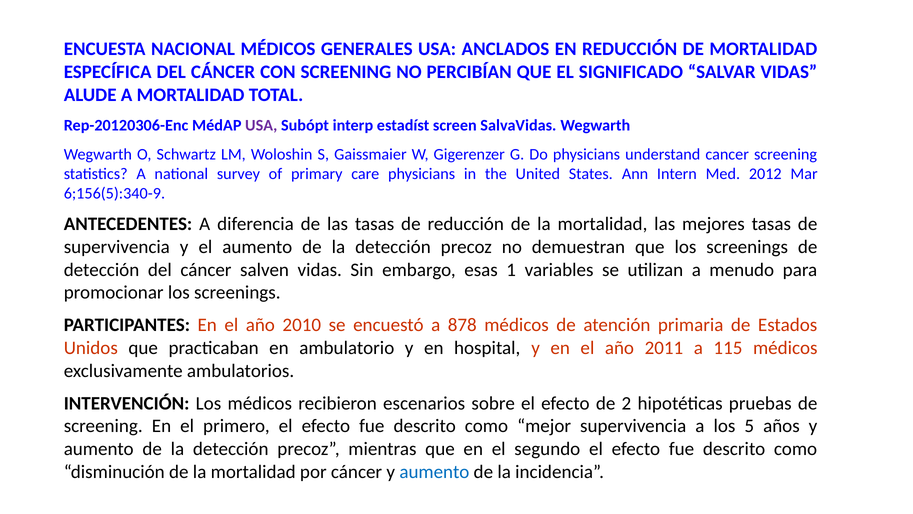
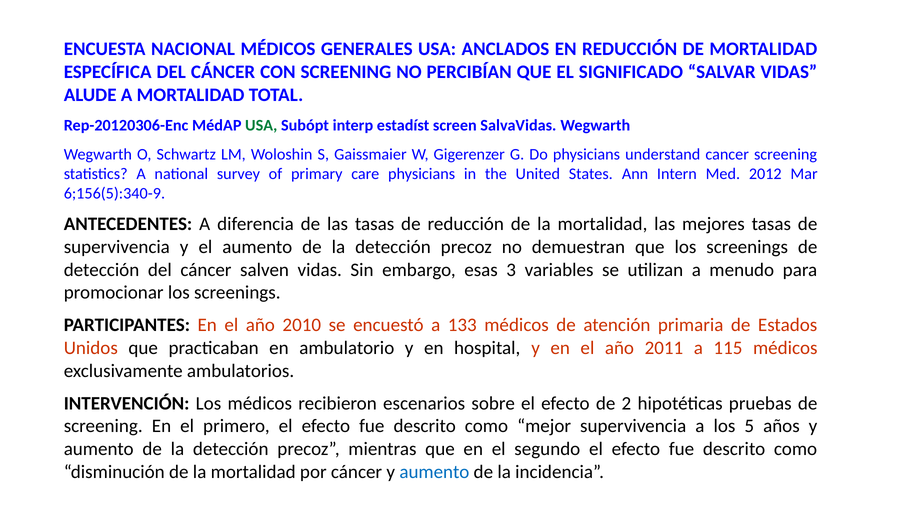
USA colour: purple -> green (261, 125)
1: 1 -> 3 (511, 270)
878: 878 -> 133 (462, 325)
